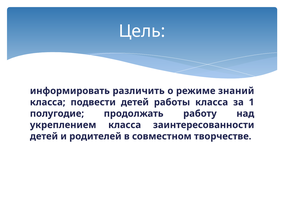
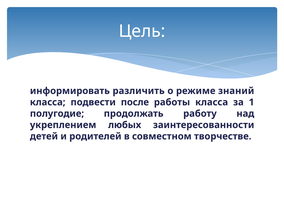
подвести детей: детей -> после (135, 102)
укреплением класса: класса -> любых (125, 125)
